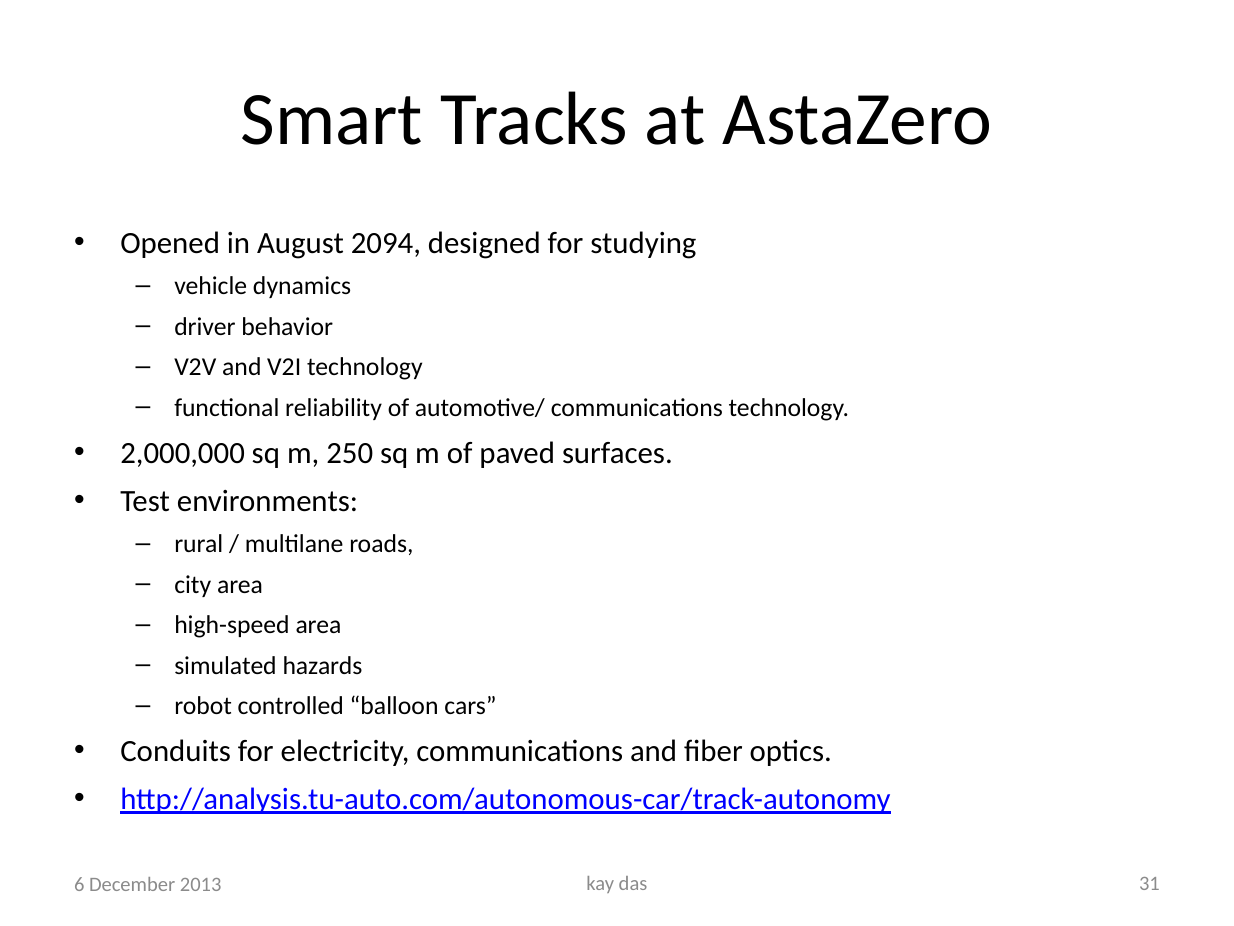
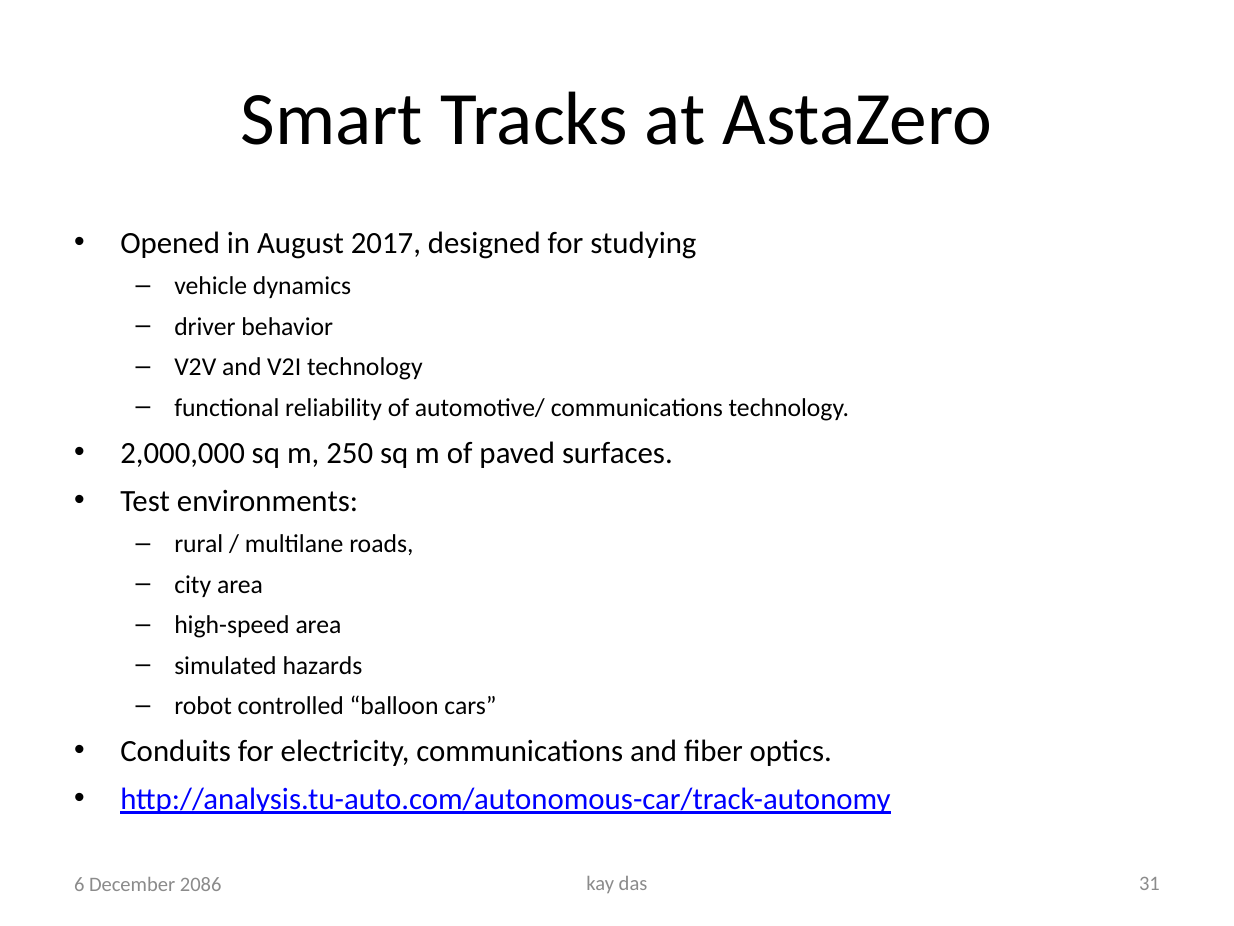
2094: 2094 -> 2017 (386, 243)
2013: 2013 -> 2086 (201, 884)
